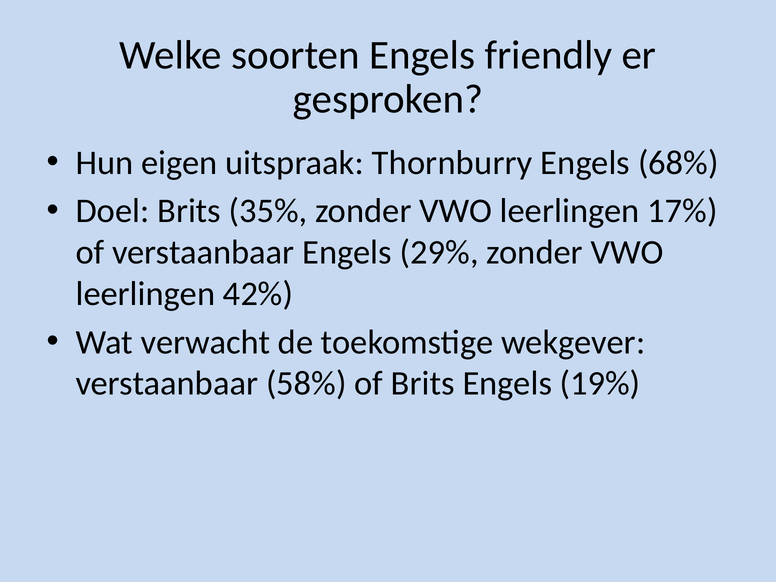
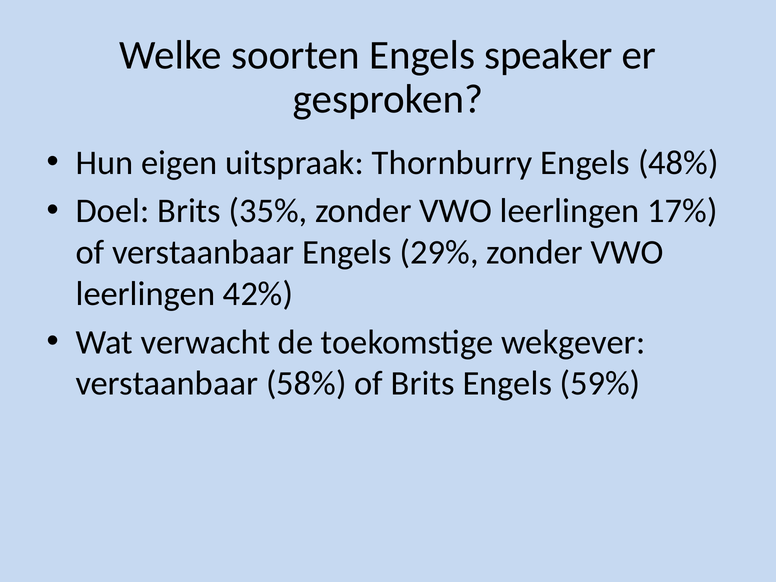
friendly: friendly -> speaker (549, 55)
68%: 68% -> 48% (678, 163)
19%: 19% -> 59% (600, 384)
